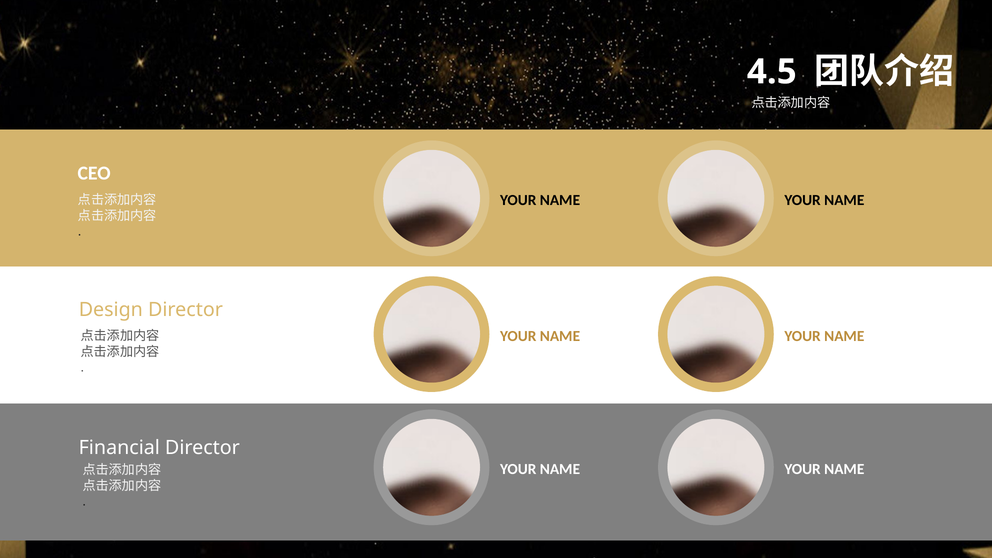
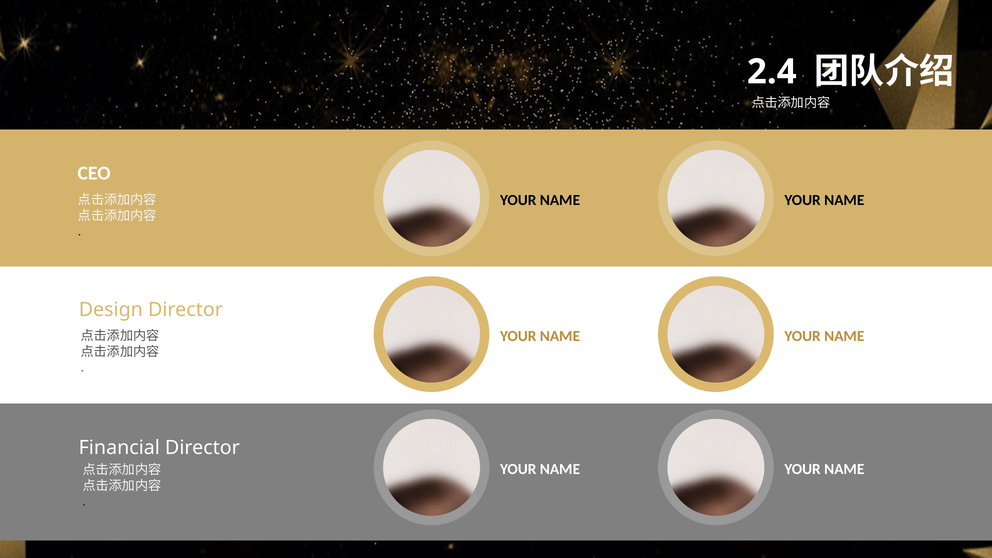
4.5: 4.5 -> 2.4 (772, 72)
